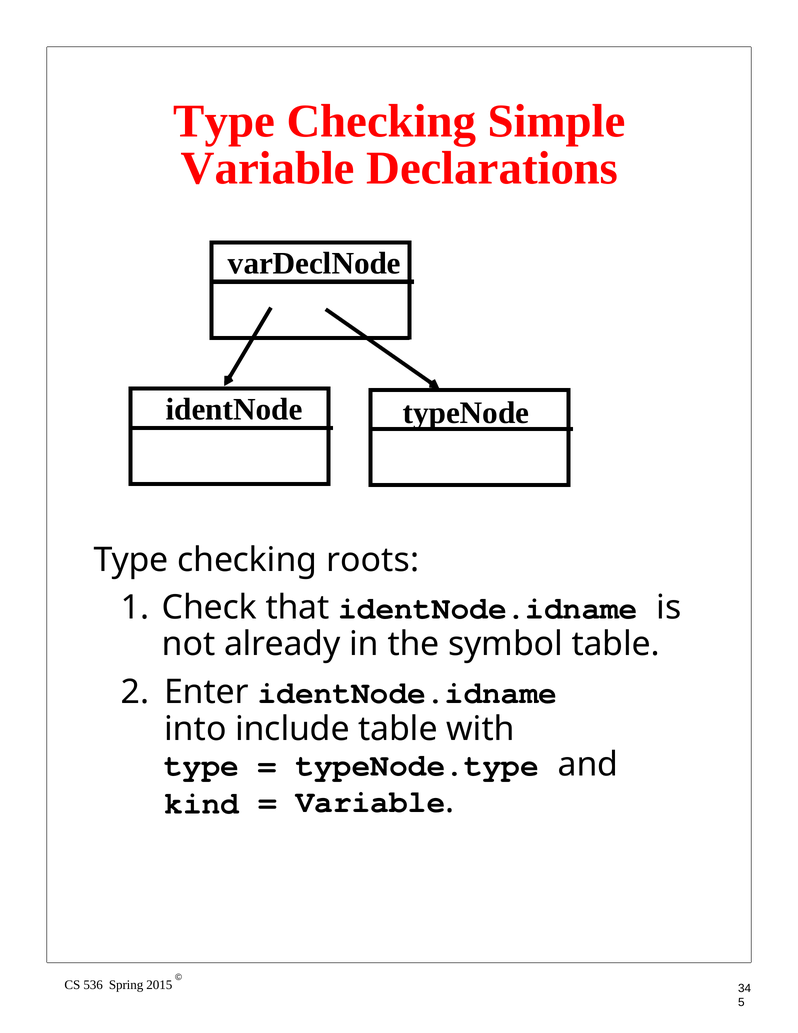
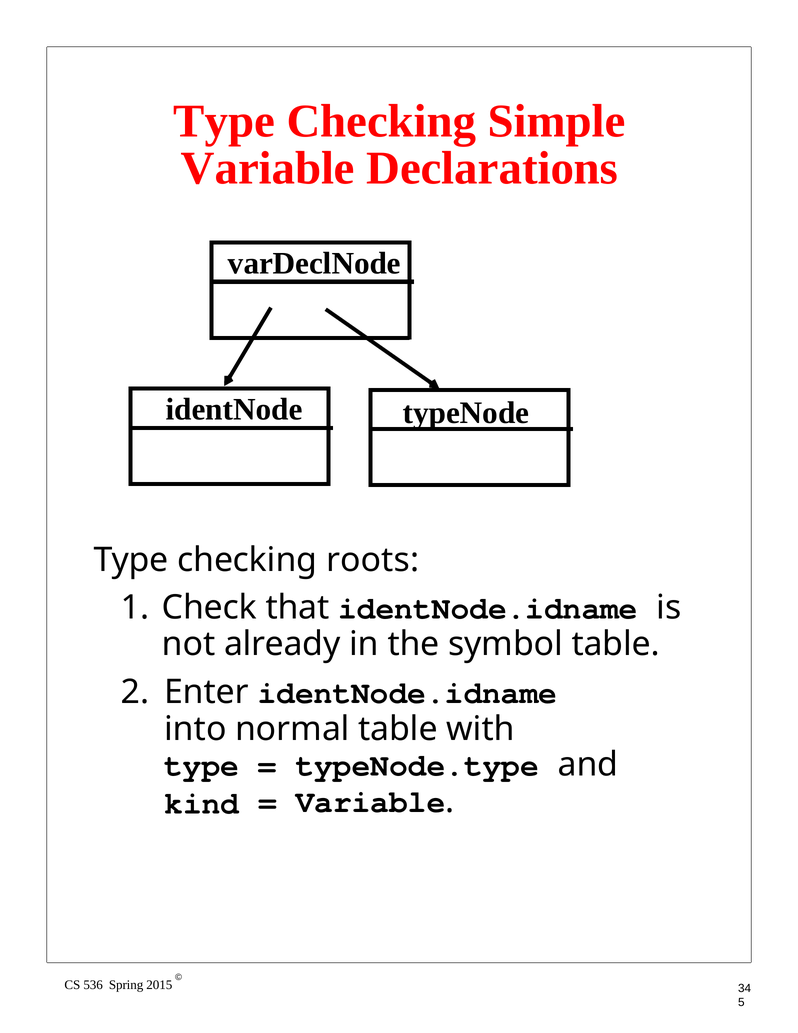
include: include -> normal (292, 729)
